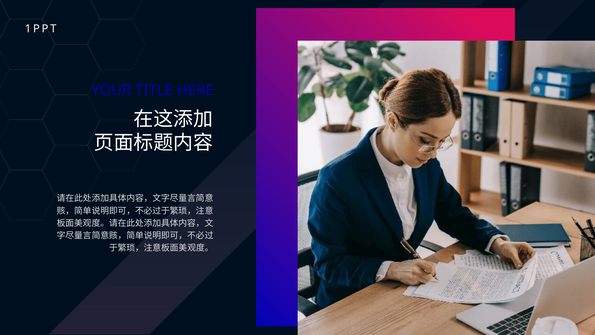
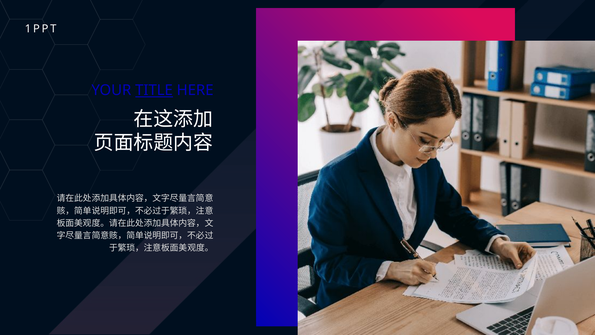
TITLE underline: none -> present (154, 90)
